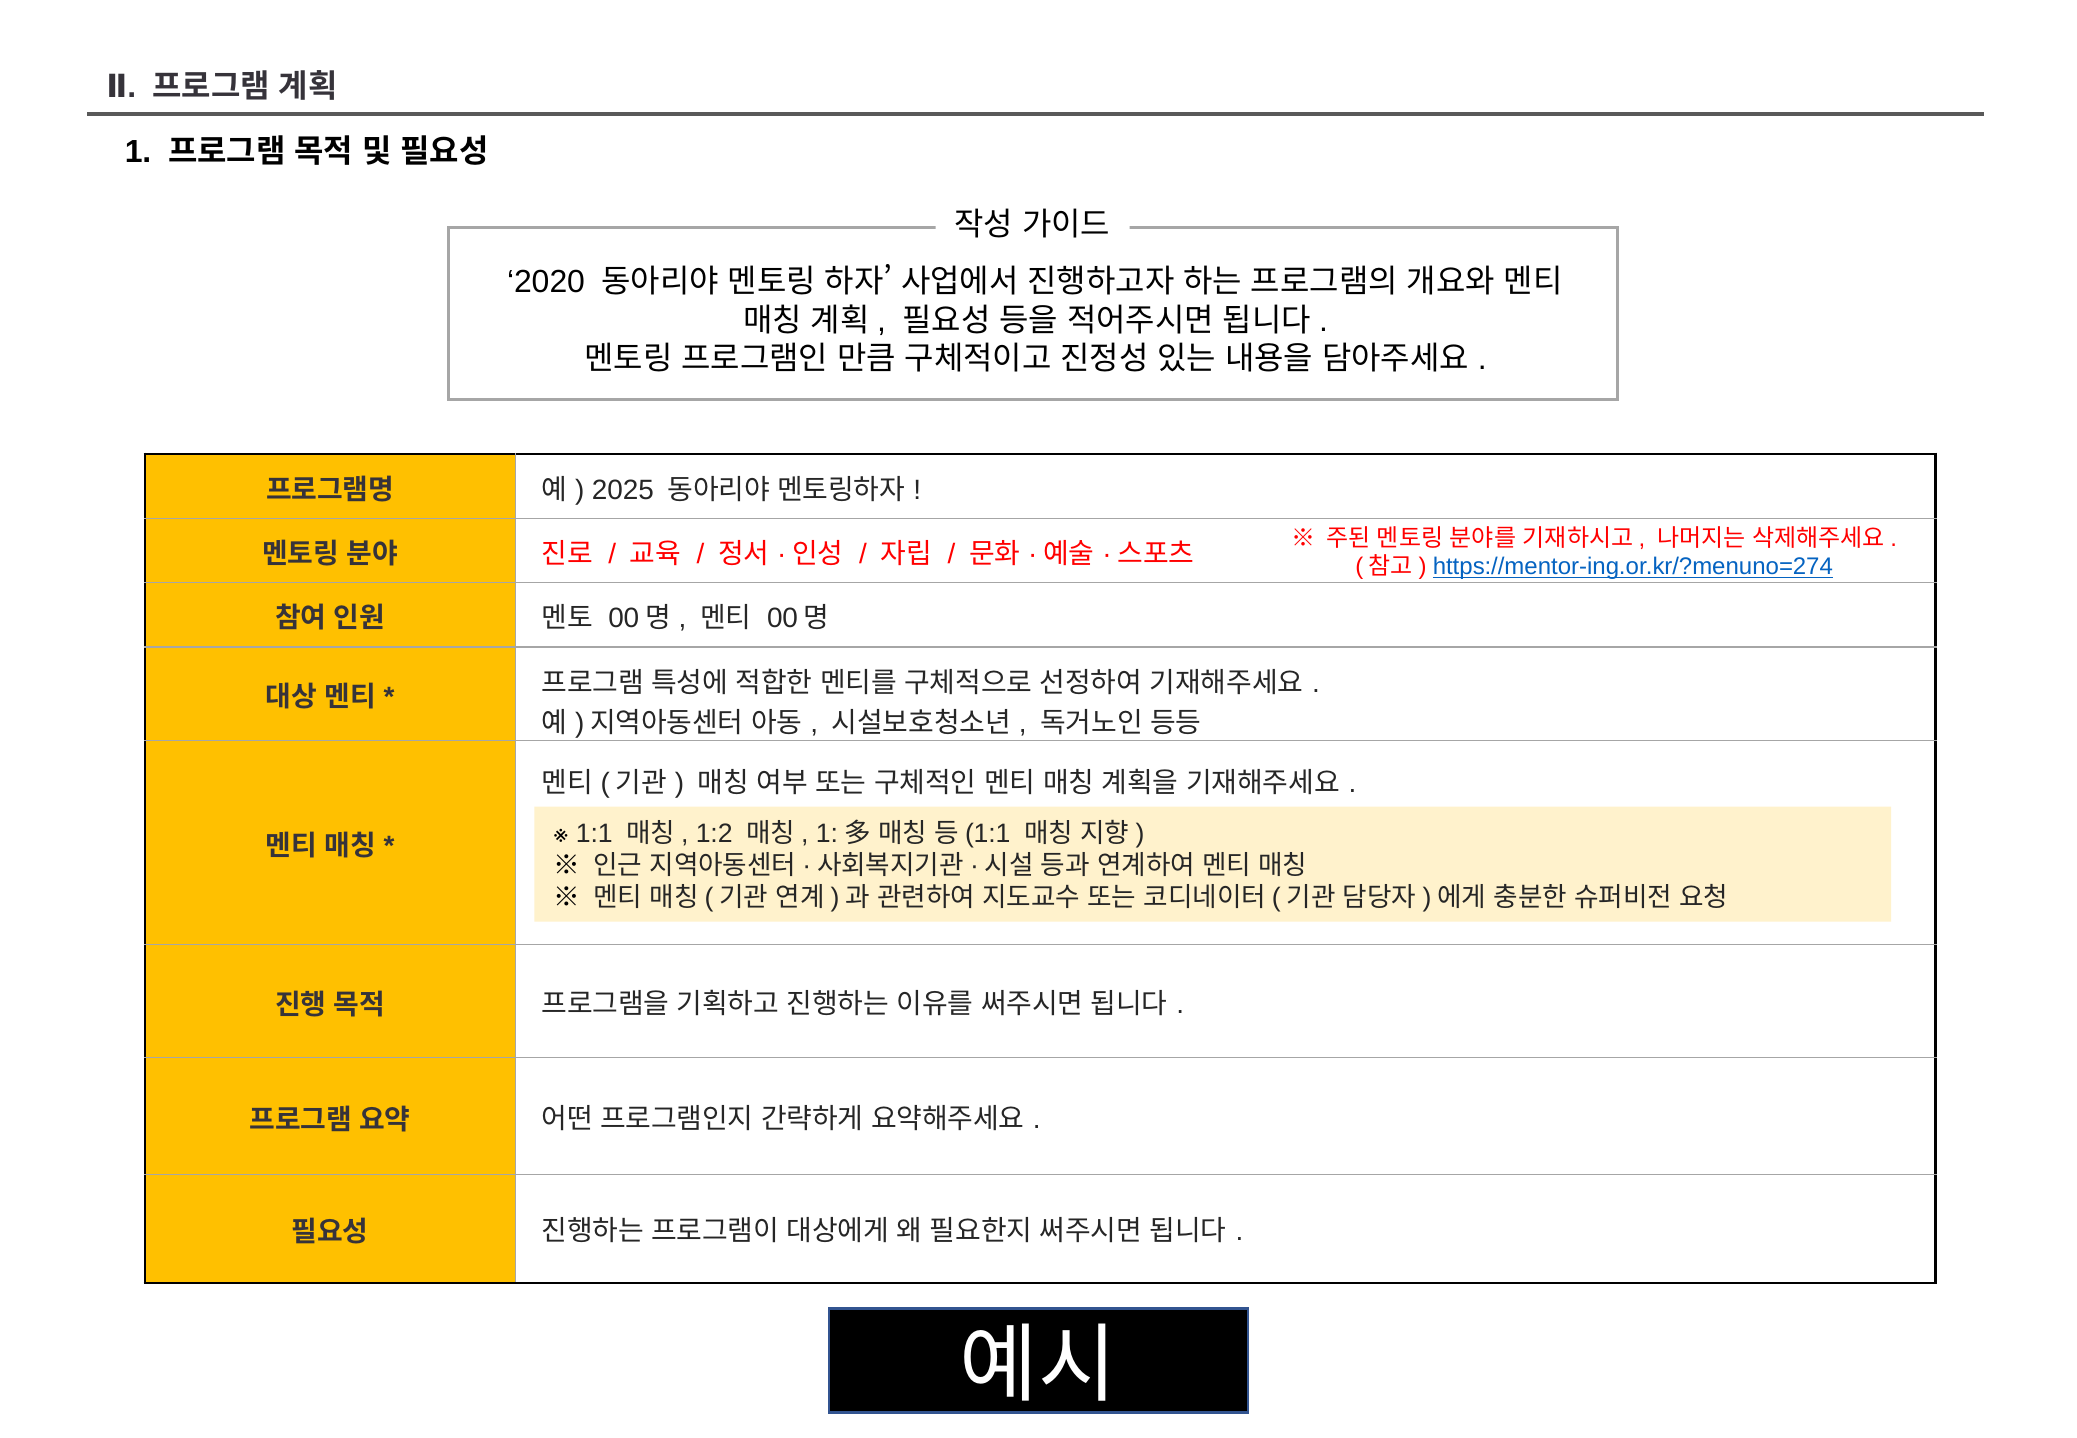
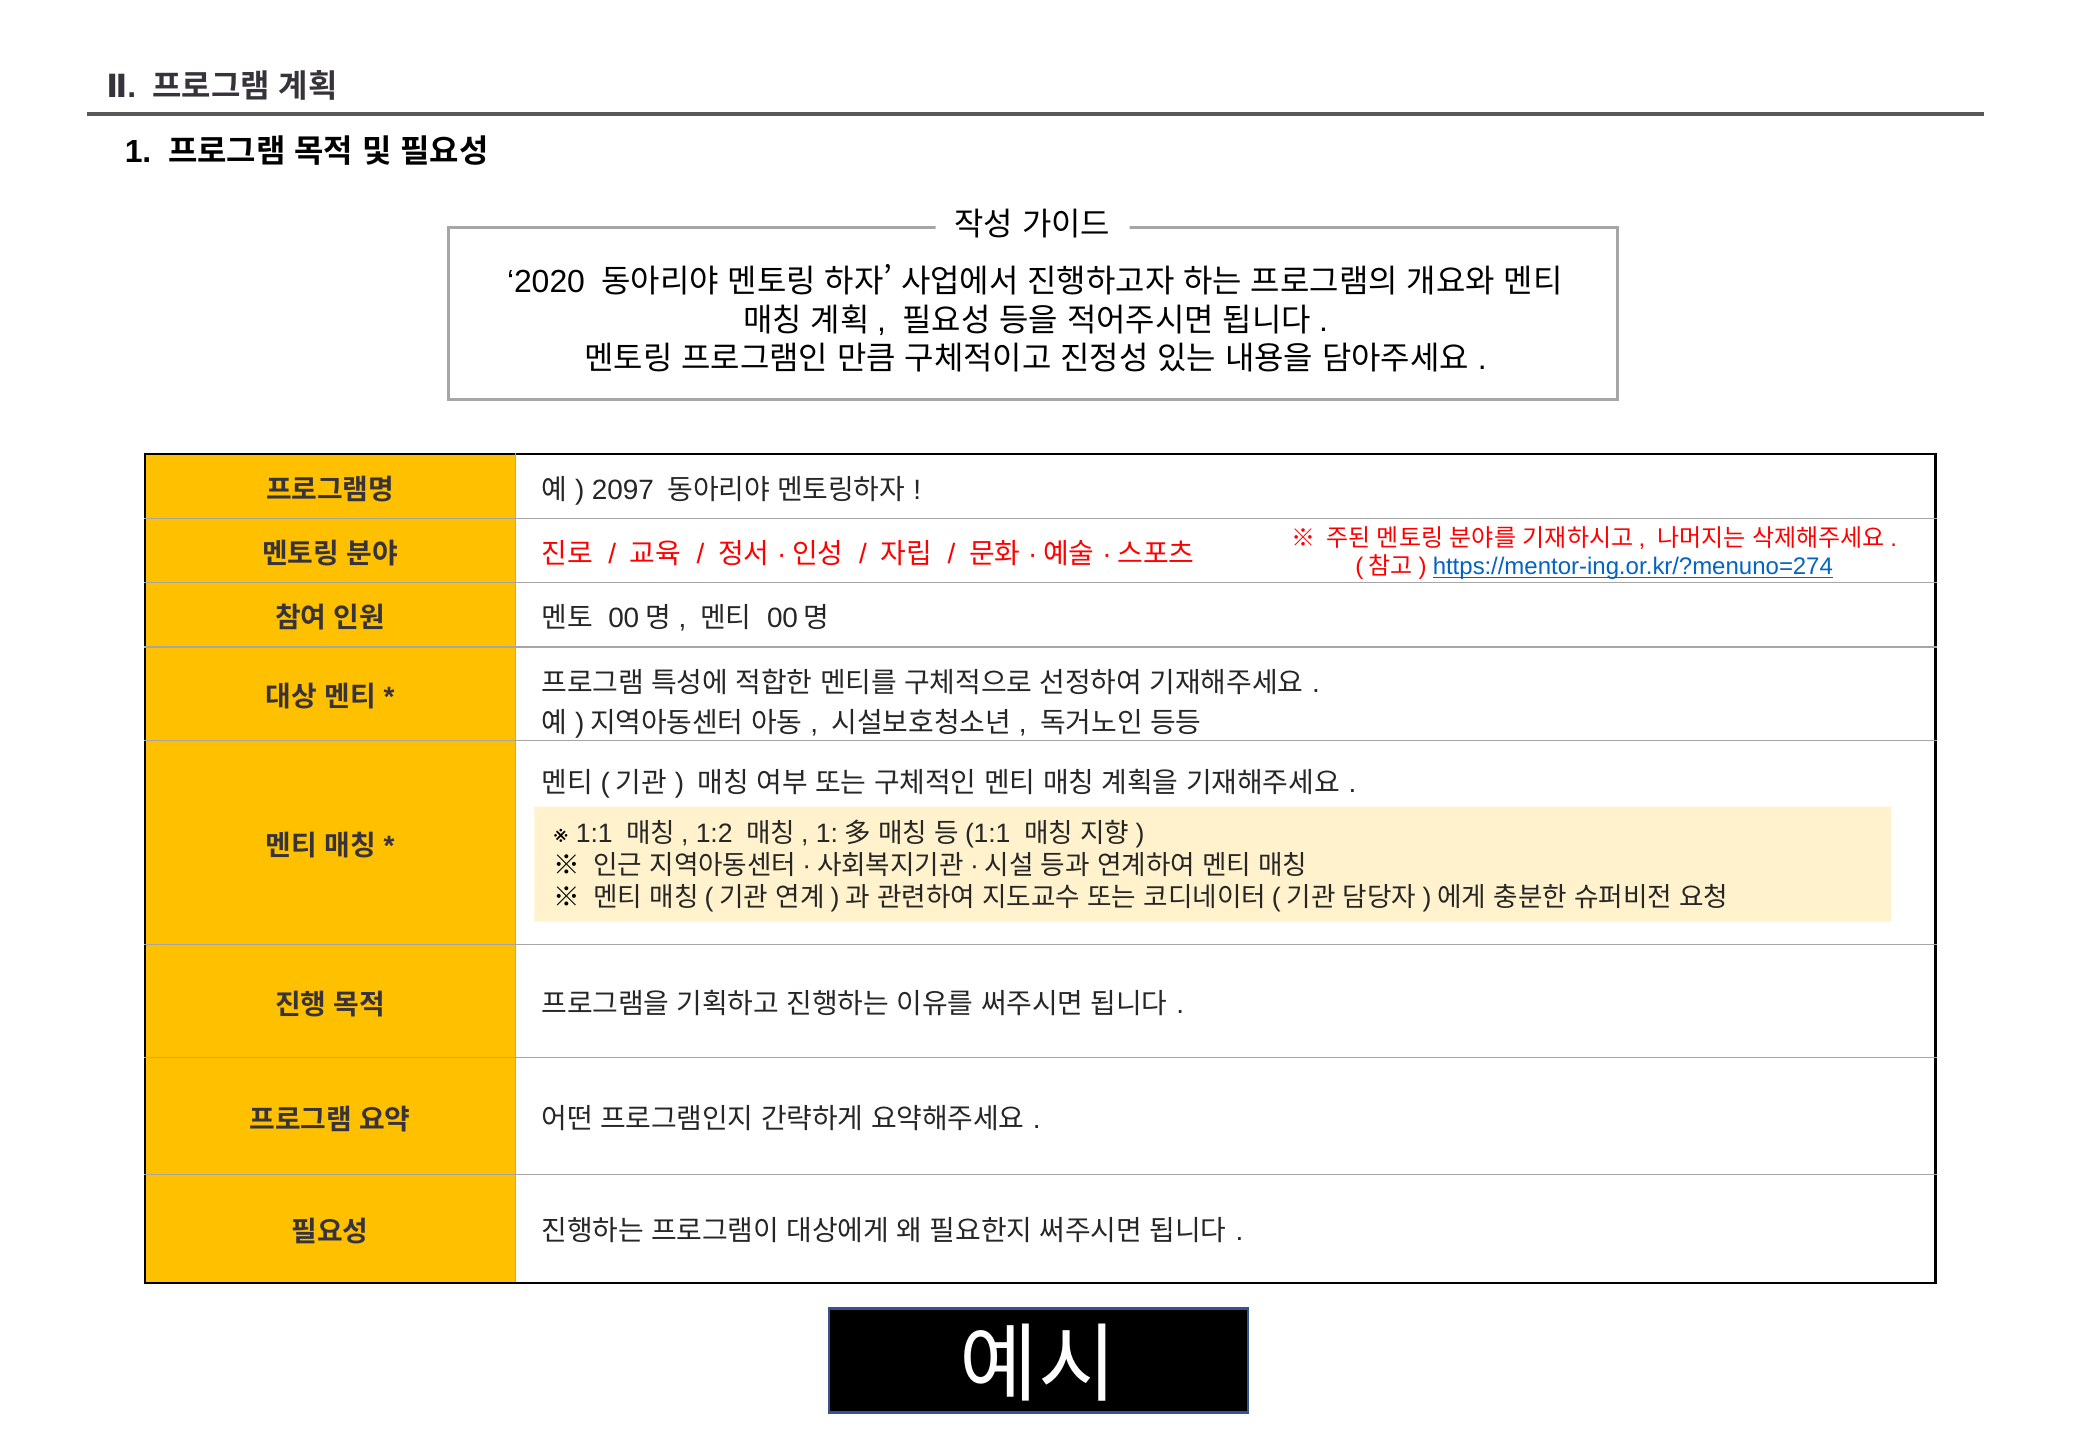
2025: 2025 -> 2097 (623, 490)
